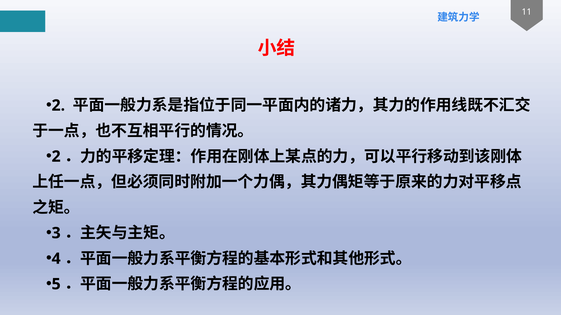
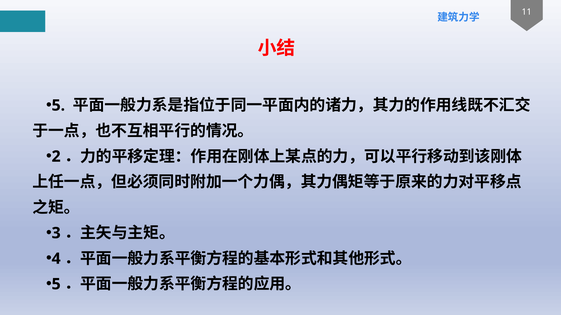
2: 2 -> 5 (58, 106)
